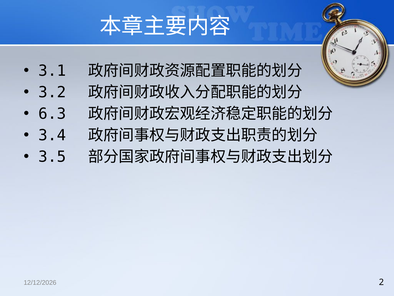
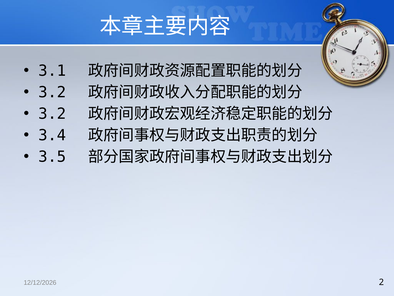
6.3: 6.3 -> 3.2 (52, 114)
